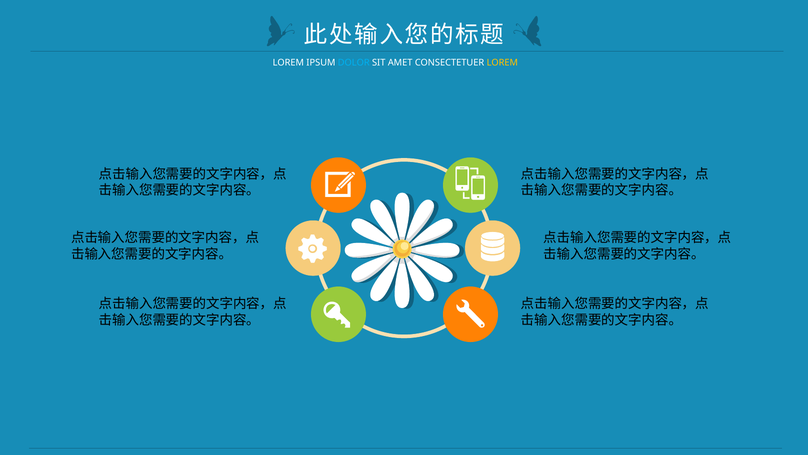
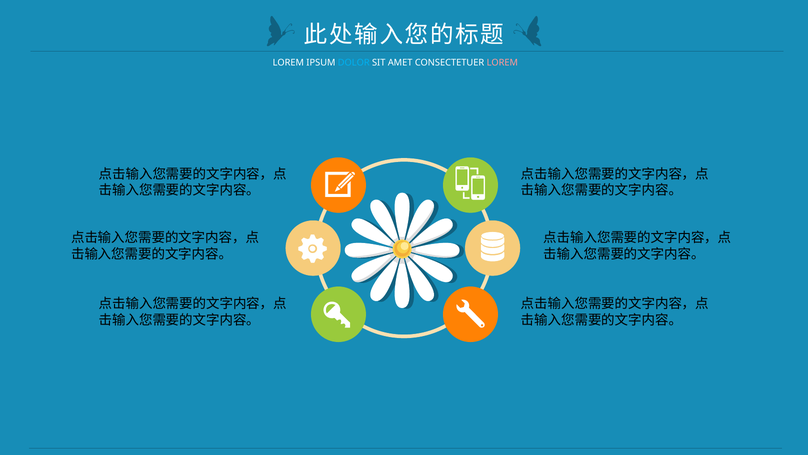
LOREM colour: yellow -> pink (502, 63)
